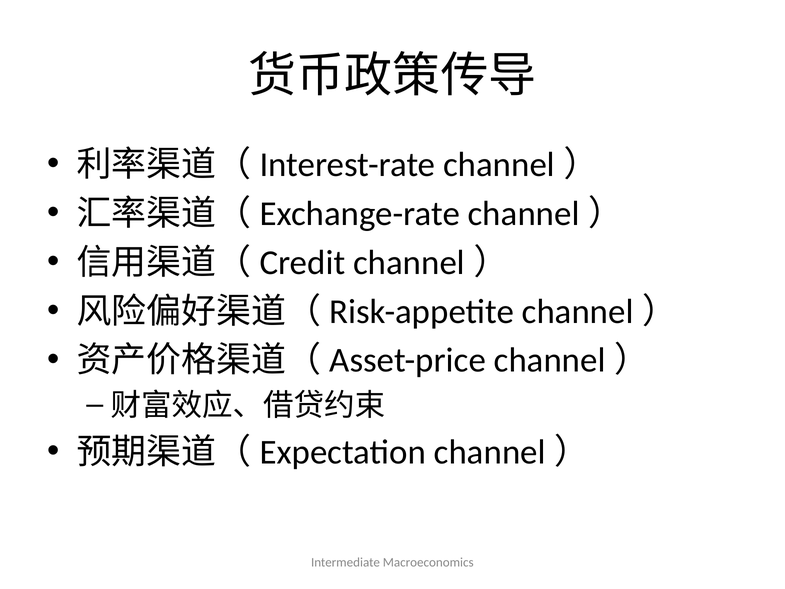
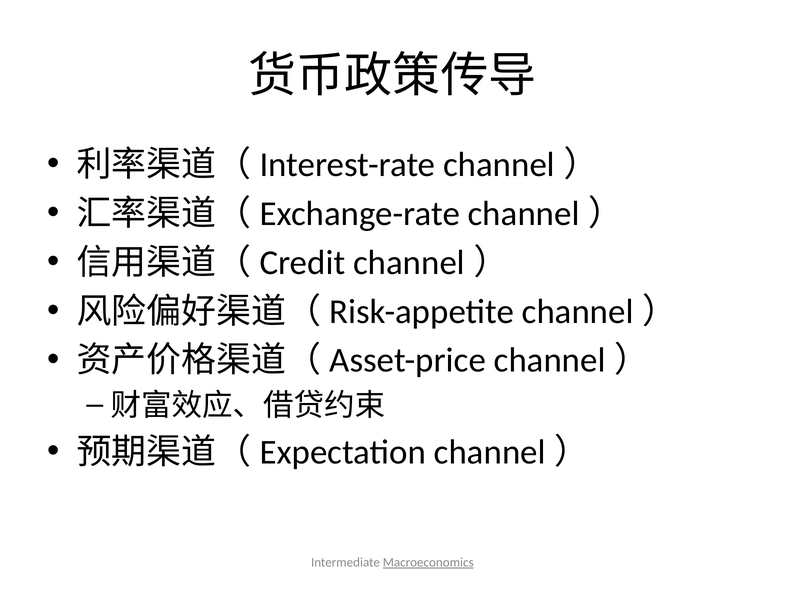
Macroeconomics underline: none -> present (428, 562)
